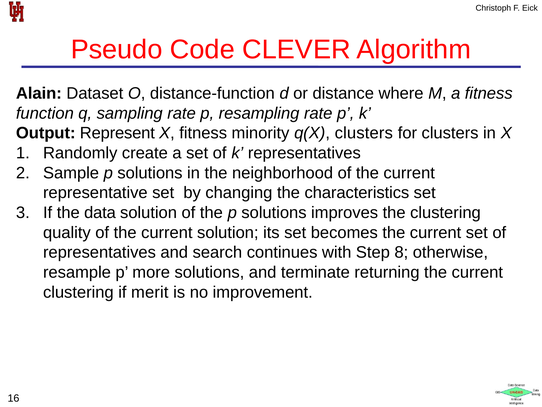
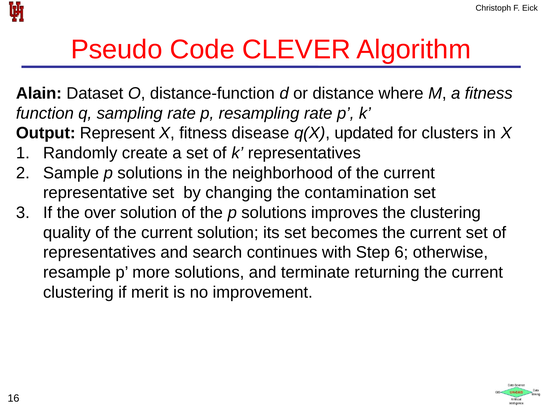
minority: minority -> disease (260, 133)
q(X clusters: clusters -> updated (364, 133)
characteristics: characteristics -> contamination (357, 193)
data: data -> over (100, 212)
8: 8 -> 6 (401, 252)
